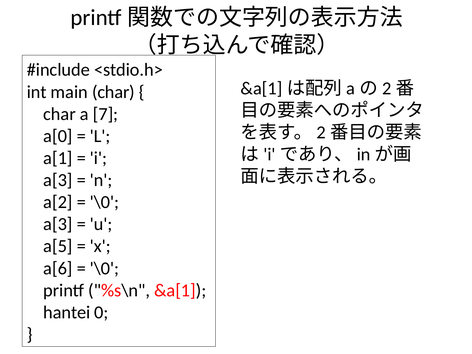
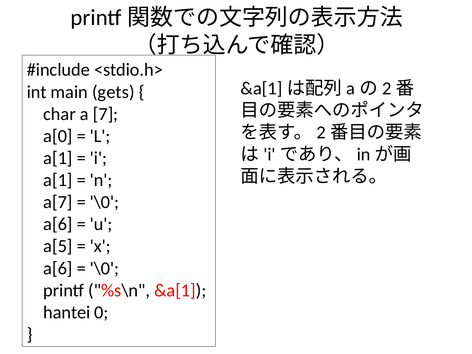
main char: char -> gets (113, 92)
a[3: a[3 -> a[1 (58, 180)
a[2: a[2 -> a[7 (58, 202)
a[3: a[3 -> a[6 (58, 224)
